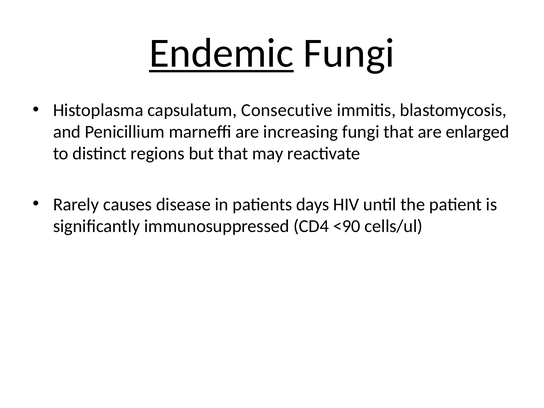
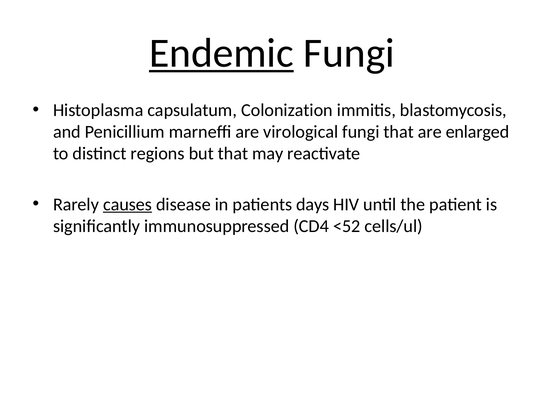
Consecutive: Consecutive -> Colonization (287, 110)
increasing: increasing -> virological (301, 132)
causes underline: none -> present (128, 204)
<90: <90 -> <52 (347, 226)
